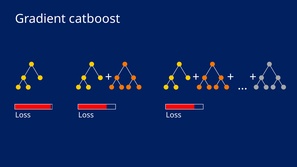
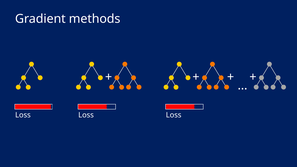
catboost: catboost -> methods (95, 19)
